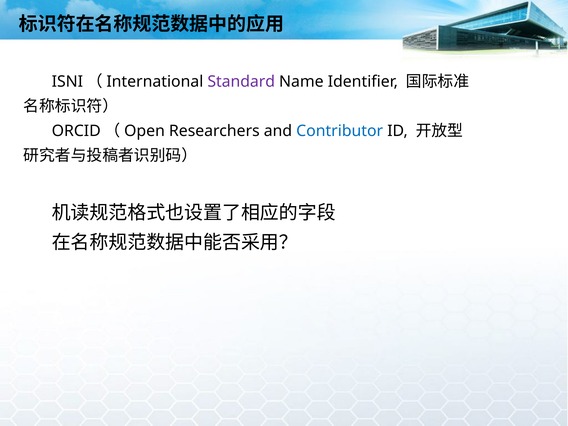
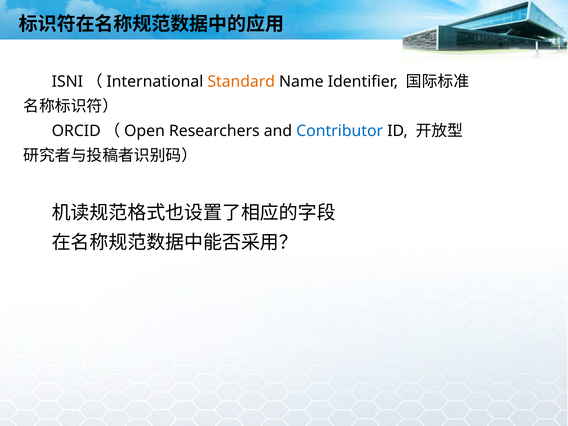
Standard colour: purple -> orange (241, 82)
